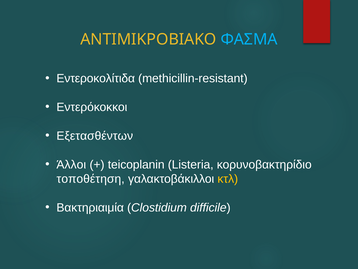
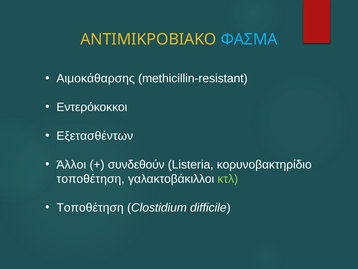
Εντεροκολίτιδα: Εντεροκολίτιδα -> Αιμοκάθαρσης (96, 78)
teicoplanin: teicoplanin -> συνδεθούν (136, 164)
κτλ colour: yellow -> light green (228, 179)
Βακτηριαιμία: Βακτηριαιμία -> Τοποθέτηση (90, 207)
